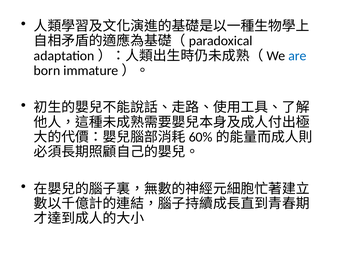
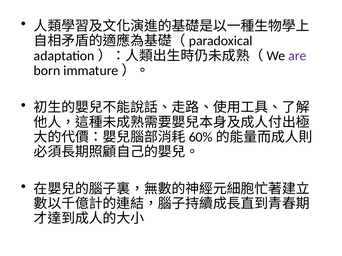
are colour: blue -> purple (297, 56)
